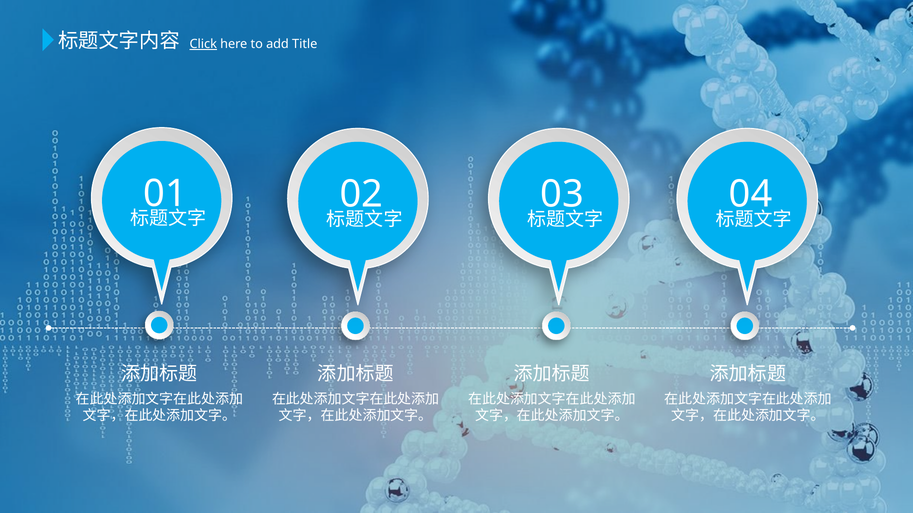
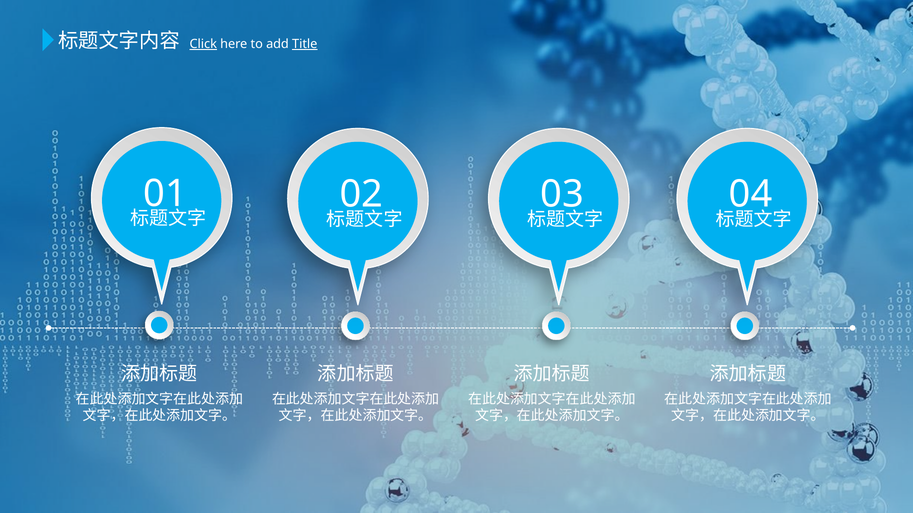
Title underline: none -> present (305, 44)
